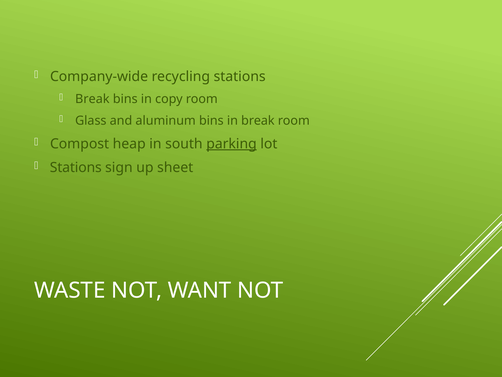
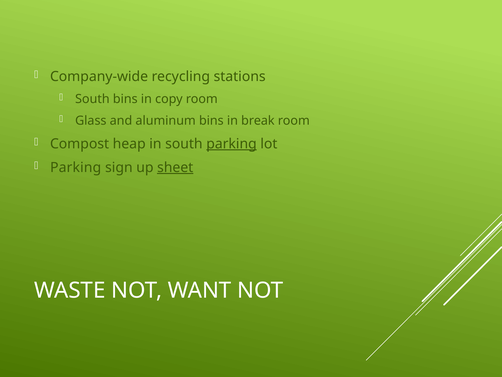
Break: Break -> South (92, 99)
Stations: Stations -> Parking (76, 167)
sheet underline: none -> present (175, 167)
